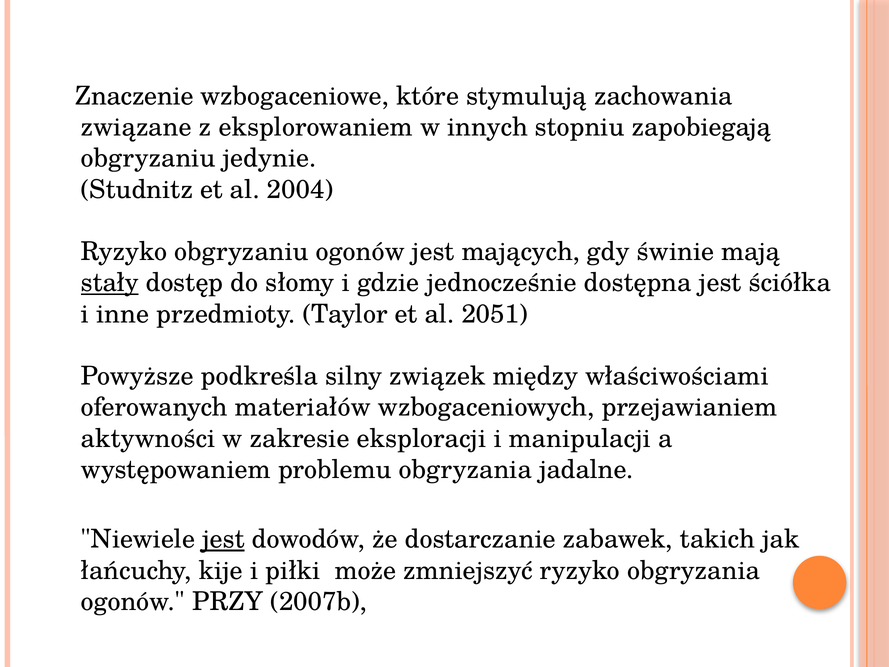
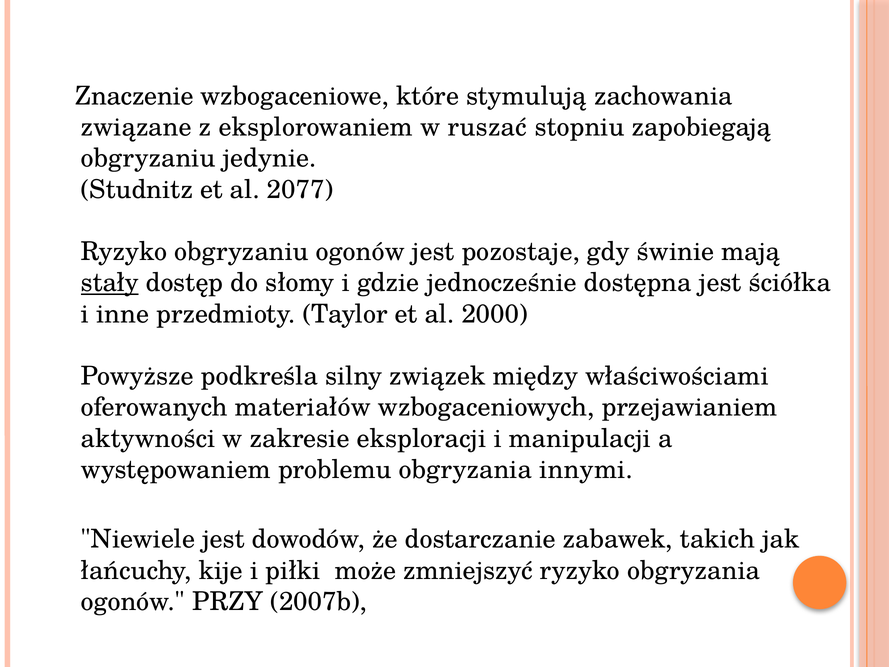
innych: innych -> ruszać (487, 127)
2004: 2004 -> 2077 (300, 189)
mających: mających -> pozostaje (521, 252)
2051: 2051 -> 2000 (495, 314)
jadalne: jadalne -> innymi (586, 469)
jest underline: present -> none (223, 539)
